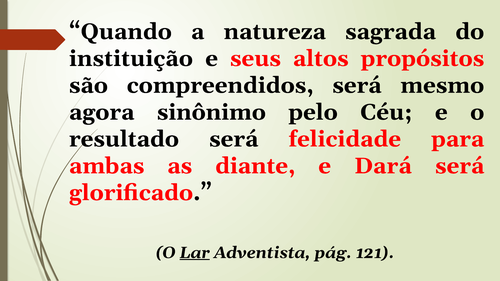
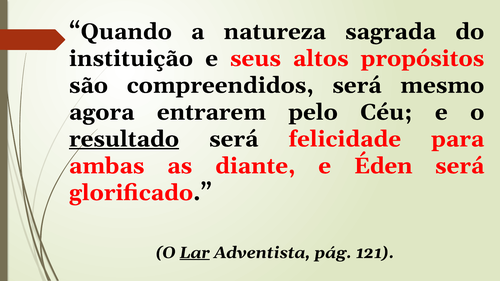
sinônimo: sinônimo -> entrarem (211, 112)
resultado underline: none -> present (124, 139)
Dará: Dará -> Éden (383, 166)
